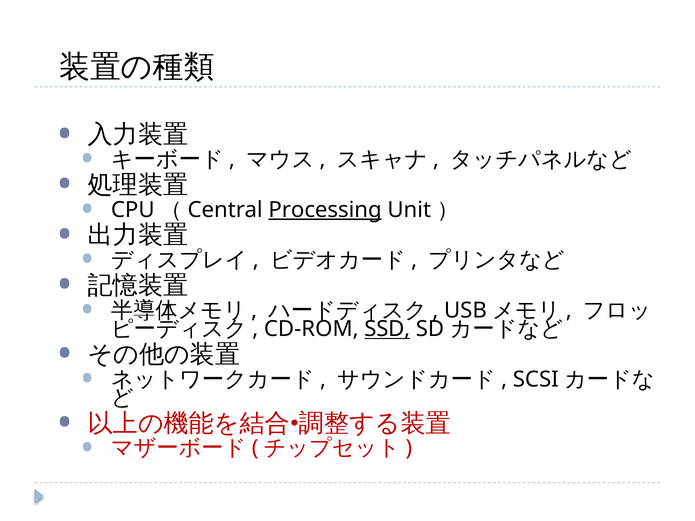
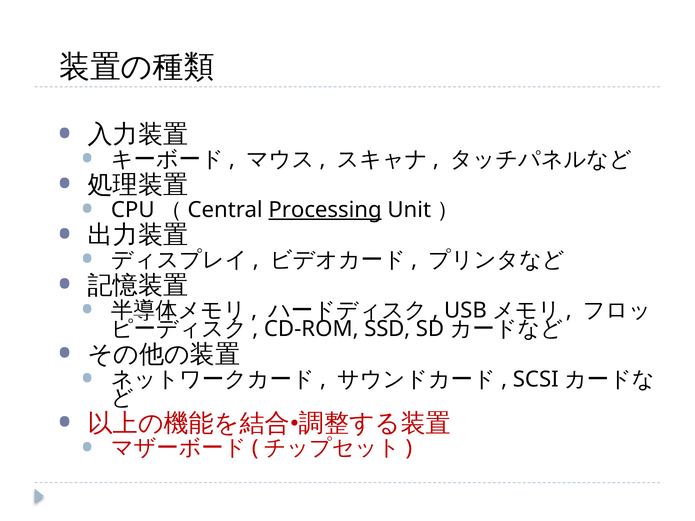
SSD underline: present -> none (387, 329)
